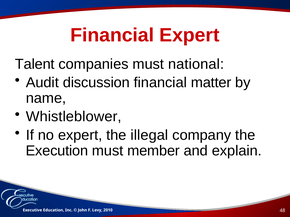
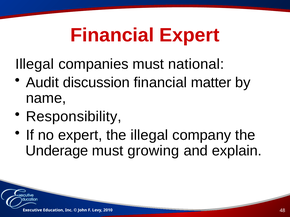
Talent: Talent -> Illegal (35, 64)
Whistleblower: Whistleblower -> Responsibility (74, 117)
Execution: Execution -> Underage (57, 151)
member: member -> growing (153, 151)
